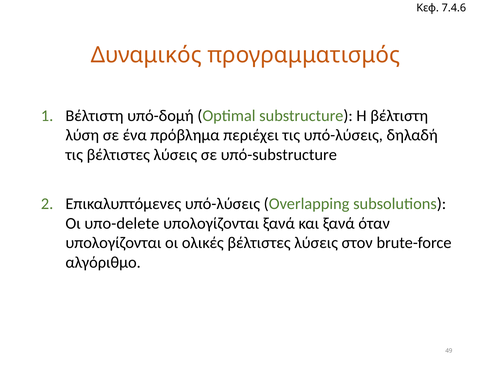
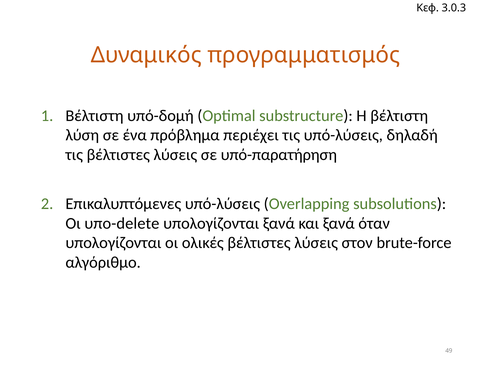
7.4.6: 7.4.6 -> 3.0.3 (454, 8)
υπό-substructure: υπό-substructure -> υπό-παρατήρηση (279, 155)
